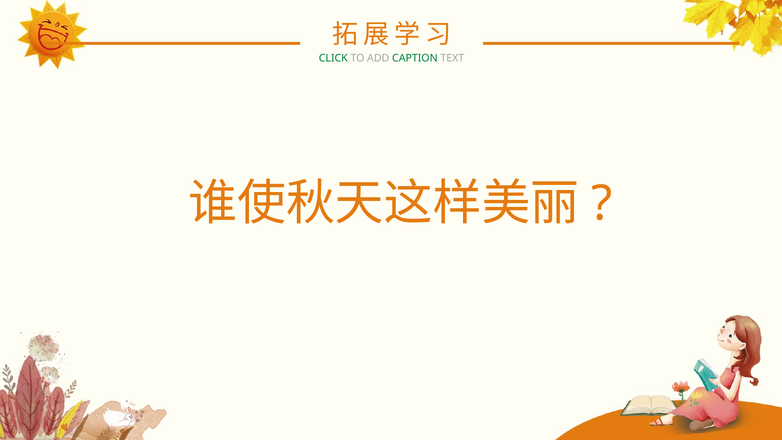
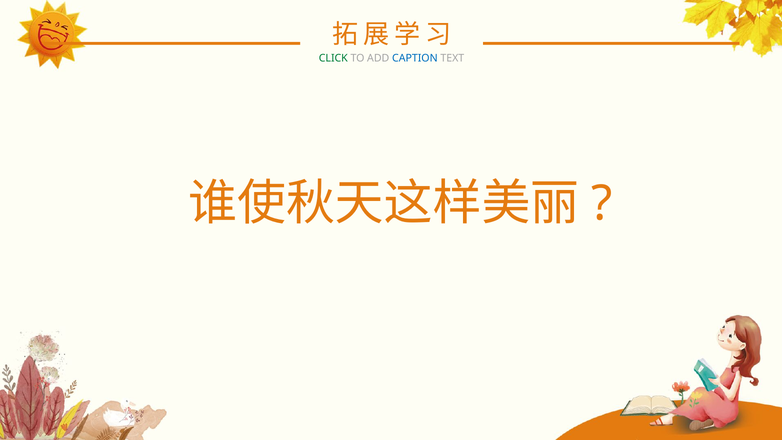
CAPTION colour: green -> blue (415, 58)
